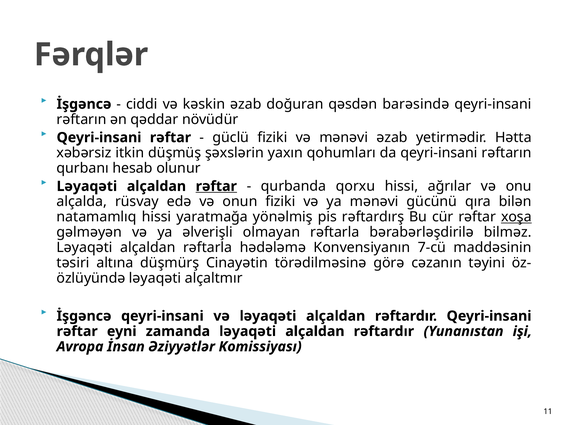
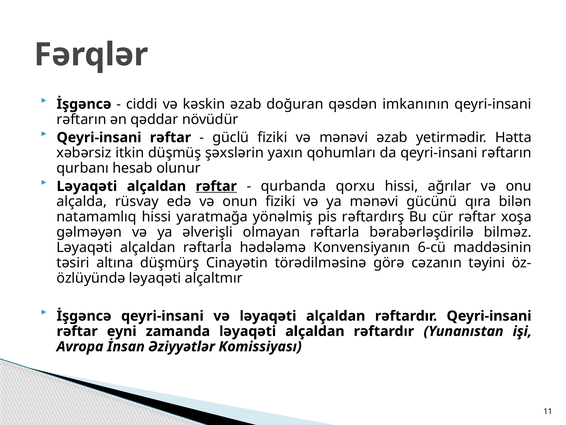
barəsində: barəsində -> imkanının (416, 104)
xoşa underline: present -> none (516, 217)
7-cü: 7-cü -> 6-cü (432, 247)
